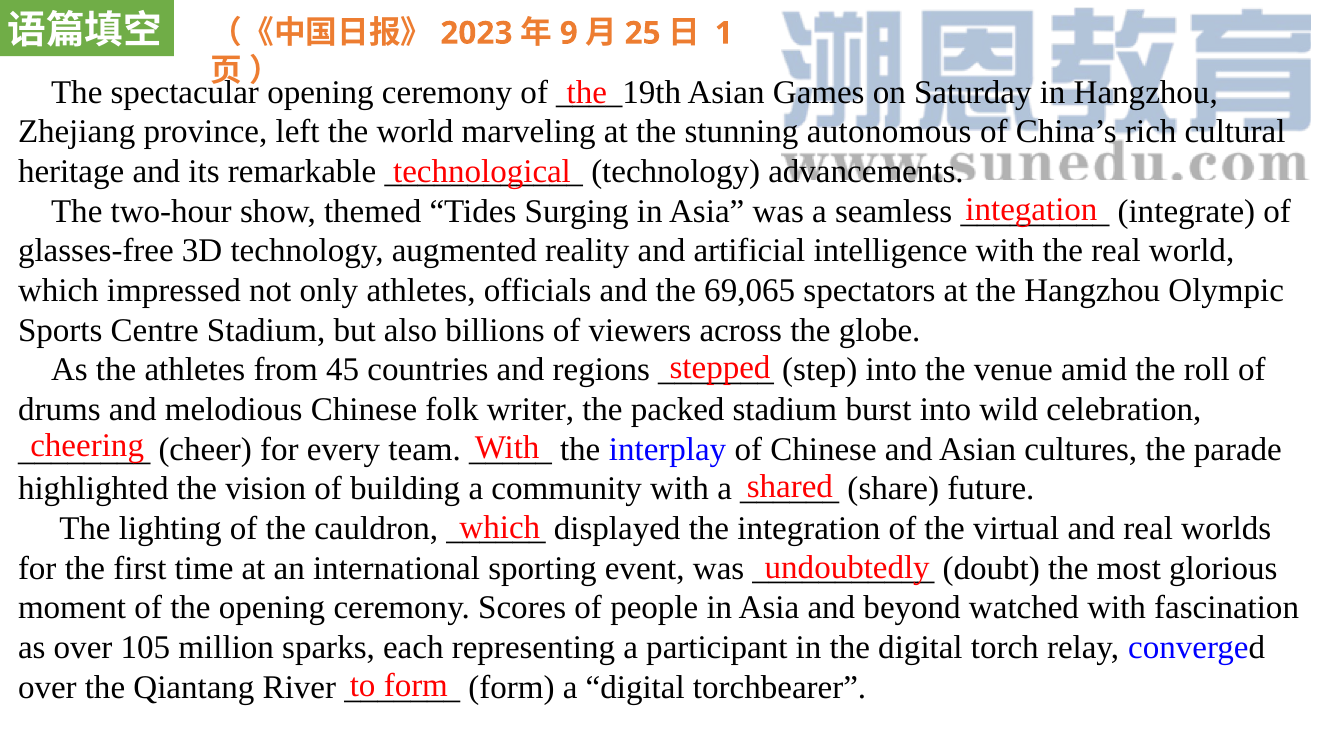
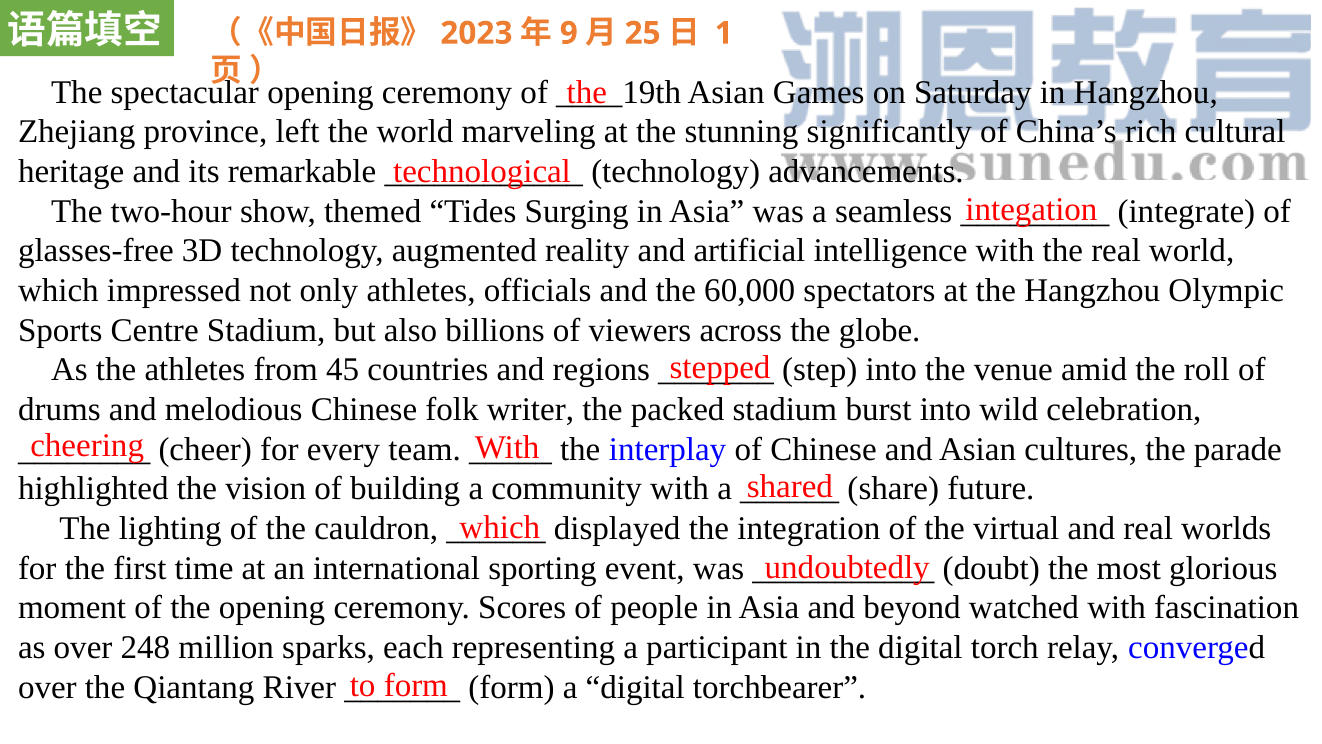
autonomous: autonomous -> significantly (889, 132)
69,065: 69,065 -> 60,000 (750, 290)
105: 105 -> 248 (145, 647)
